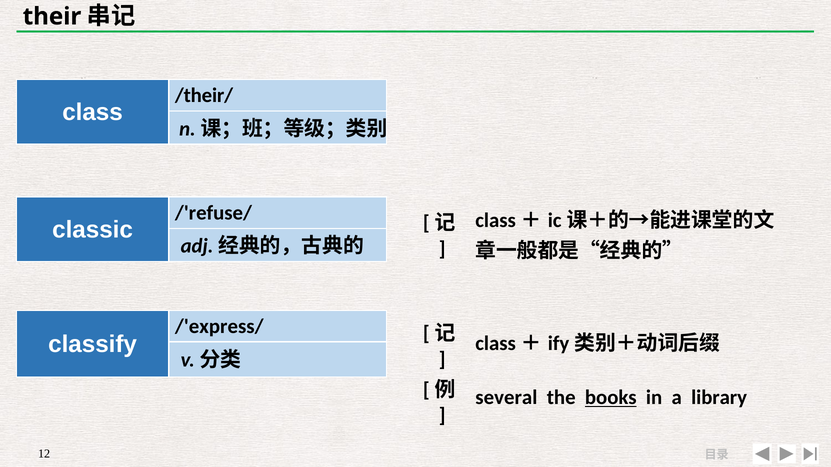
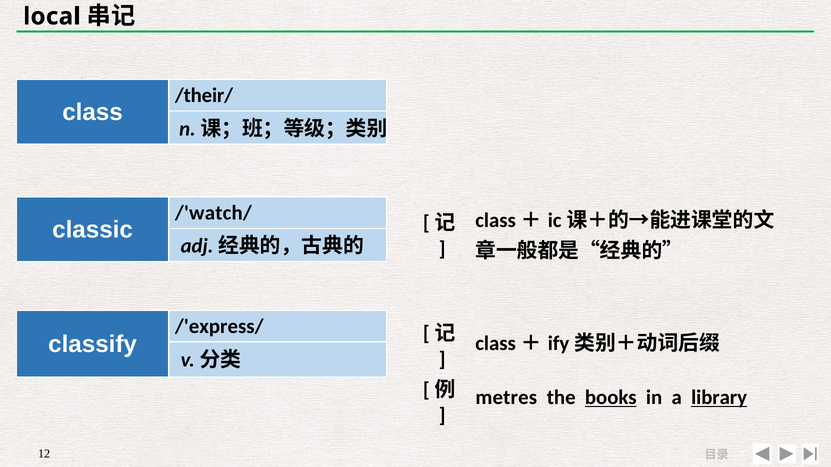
their: their -> local (52, 16)
/'refuse/: /'refuse/ -> /'watch/ (213, 213)
several: several -> metres (506, 398)
library underline: none -> present (719, 398)
